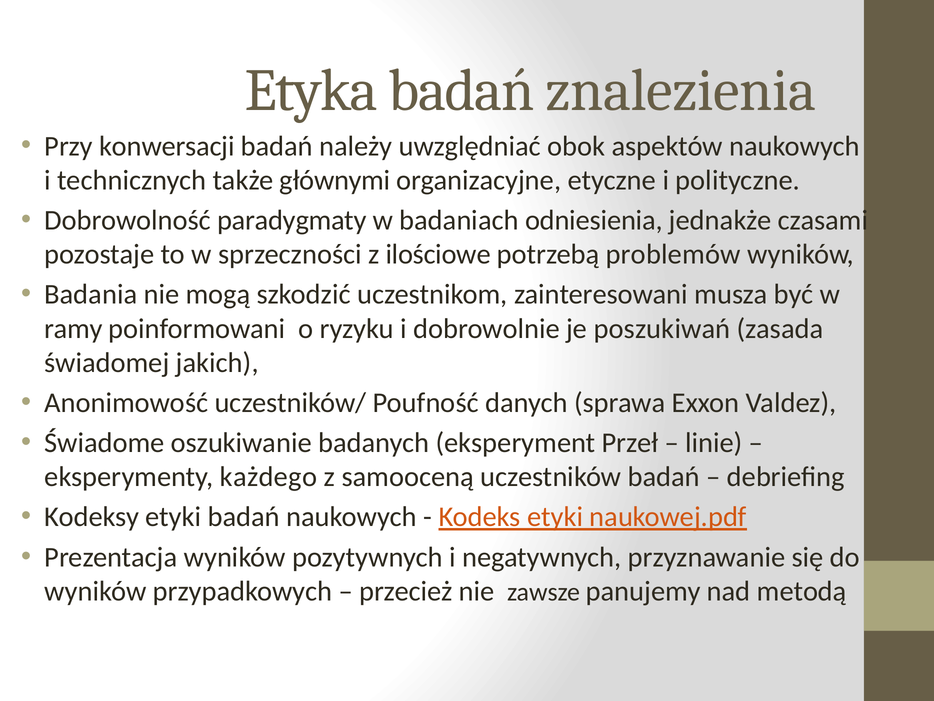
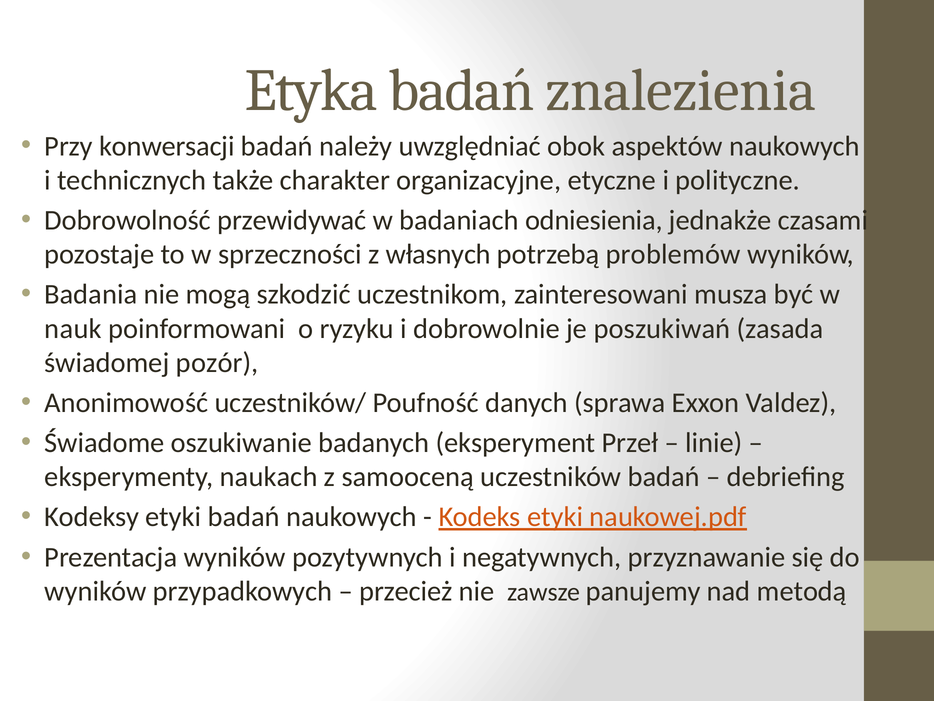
głównymi: głównymi -> charakter (335, 180)
paradygmaty: paradygmaty -> przewidywać (292, 220)
ilościowe: ilościowe -> własnych (438, 254)
ramy: ramy -> nauk (73, 328)
jakich: jakich -> pozór (217, 363)
każdego: każdego -> naukach (269, 477)
